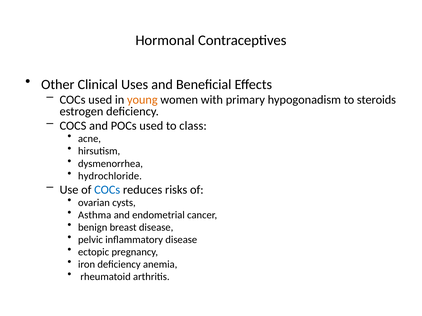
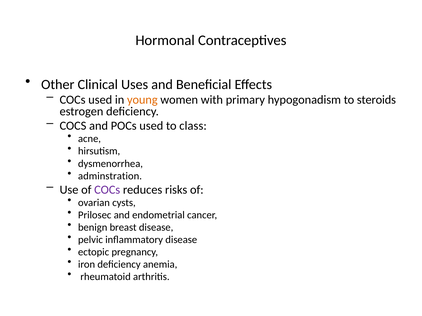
hydrochloride: hydrochloride -> adminstration (110, 176)
COCs colour: blue -> purple (107, 190)
Asthma: Asthma -> Prilosec (95, 215)
